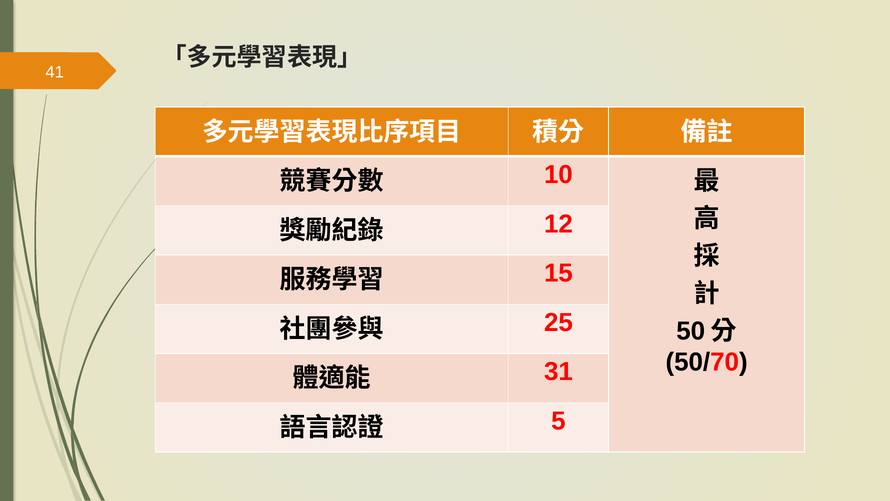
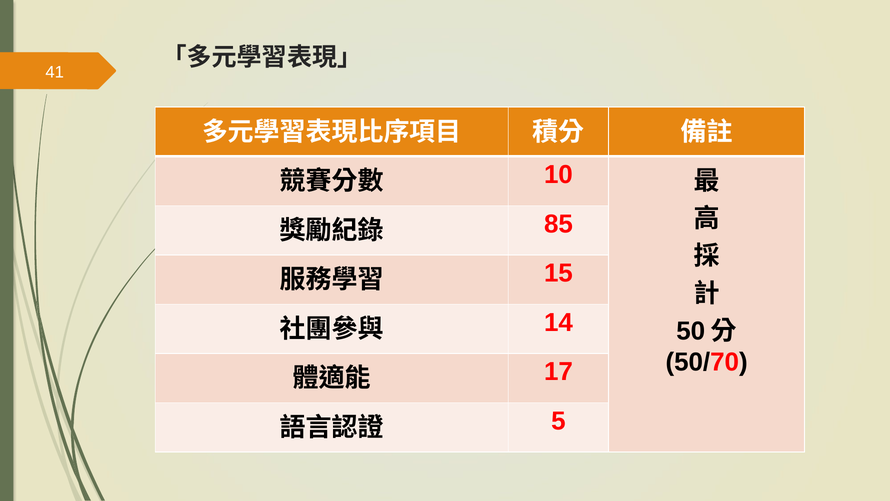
12: 12 -> 85 (558, 224)
25: 25 -> 14 (558, 322)
31: 31 -> 17 (558, 372)
